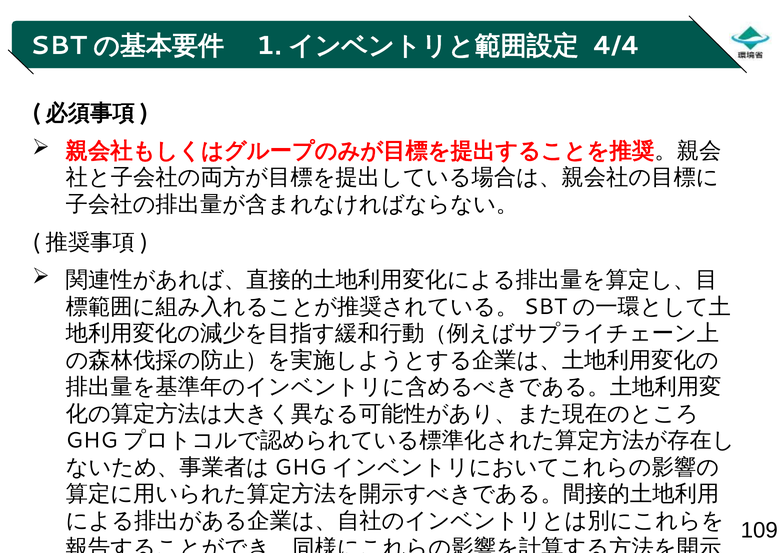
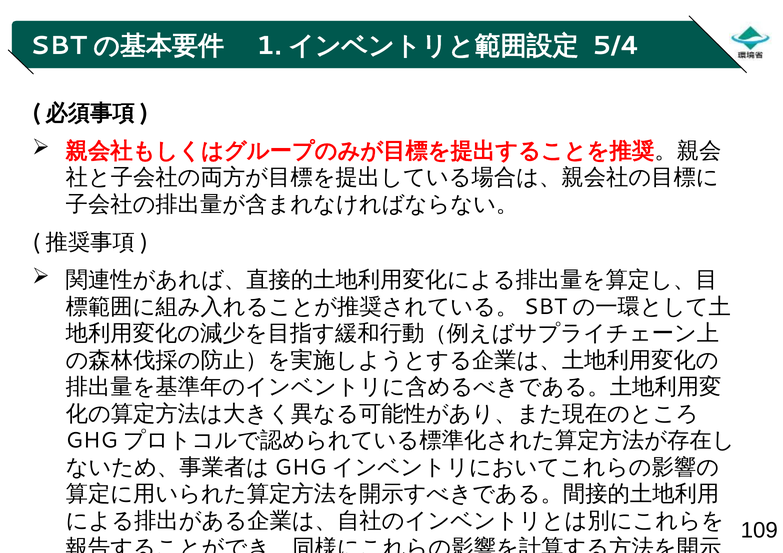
4/4: 4/4 -> 5/4 (616, 46)
